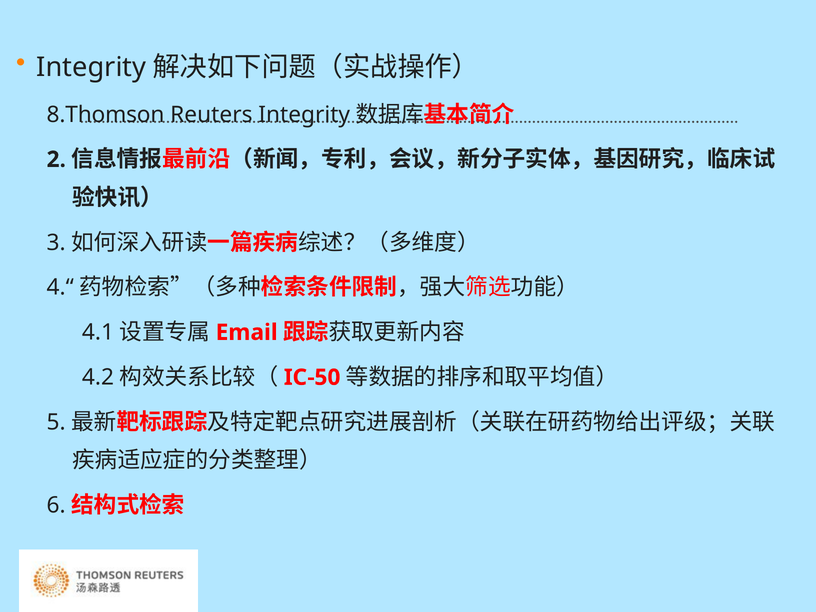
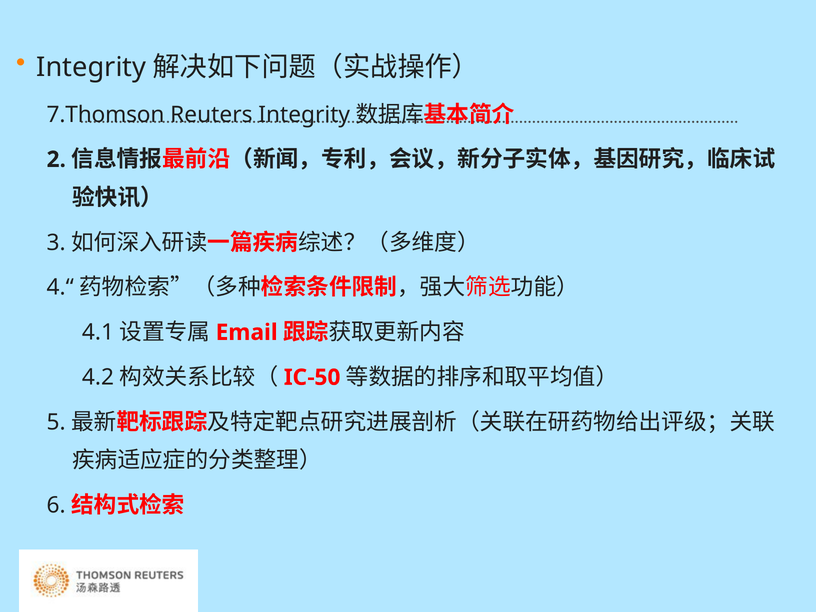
8.Thomson: 8.Thomson -> 7.Thomson (106, 115)
